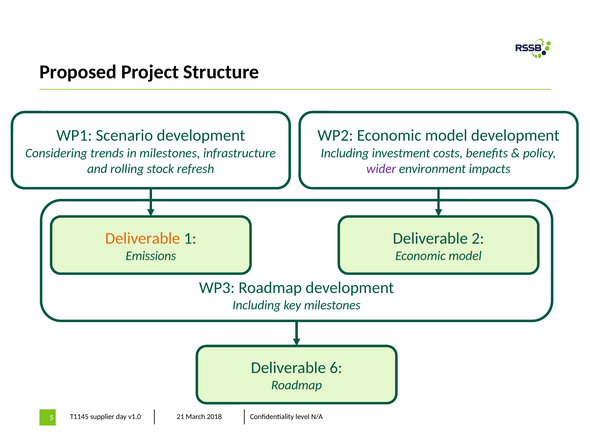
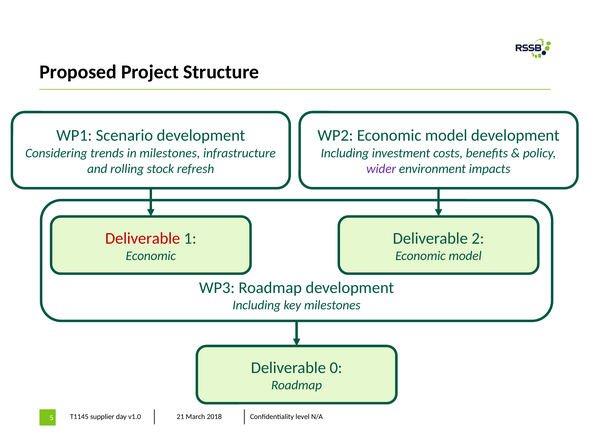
Deliverable colour: orange -> red (143, 238)
Emissions: Emissions -> Economic (151, 256)
6: 6 -> 0 (336, 367)
